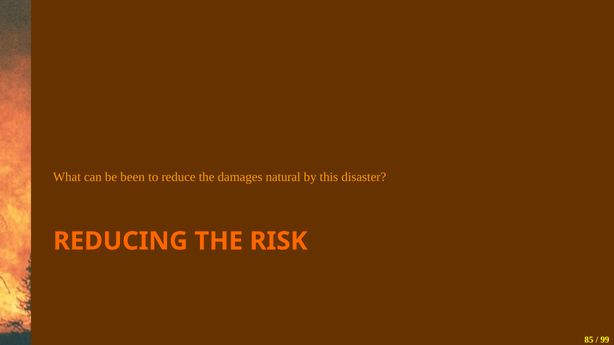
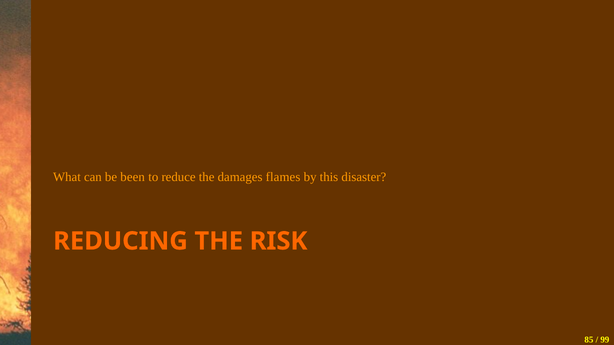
natural: natural -> flames (283, 177)
